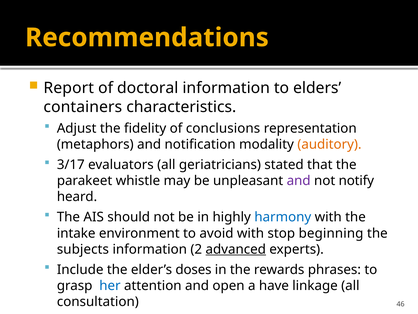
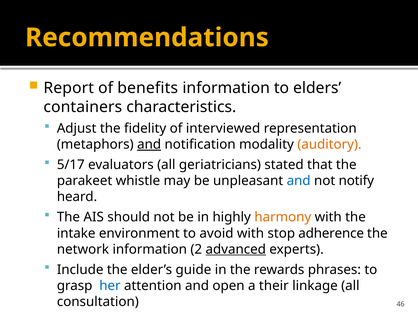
doctoral: doctoral -> benefits (148, 88)
conclusions: conclusions -> interviewed (223, 128)
and underline: none -> present (149, 144)
3/17: 3/17 -> 5/17 (71, 165)
and colour: purple -> blue (299, 181)
harmony colour: blue -> orange (283, 217)
beginning: beginning -> adherence (331, 233)
subjects: subjects -> network (83, 249)
doses: doses -> guide (193, 269)
have: have -> their (274, 285)
